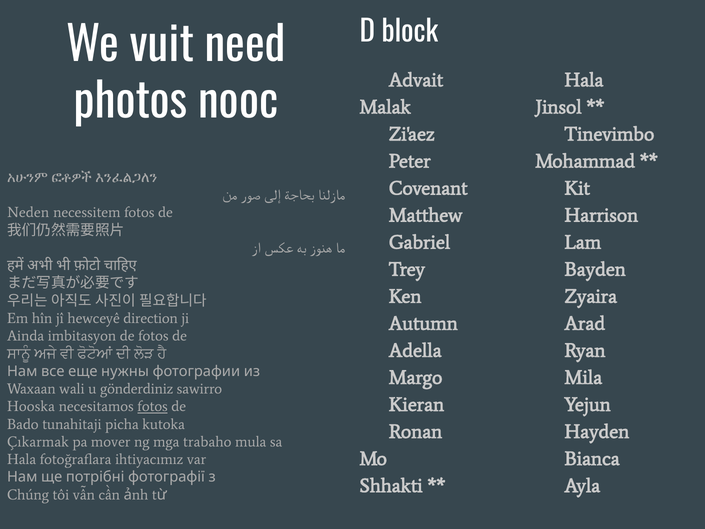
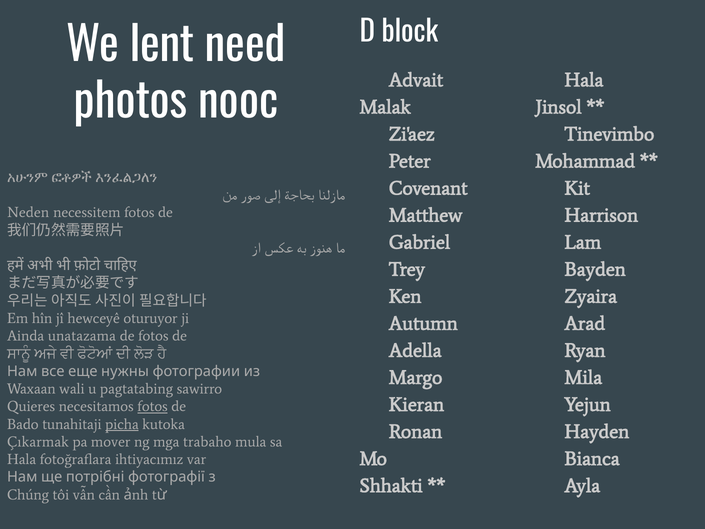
vuit: vuit -> lent (162, 46)
direction: direction -> oturuyor (151, 318)
imbitasyon: imbitasyon -> unatazama (82, 336)
gönderdiniz: gönderdiniz -> pagtatabing (137, 389)
Hooska: Hooska -> Quieres (31, 406)
picha underline: none -> present (122, 424)
